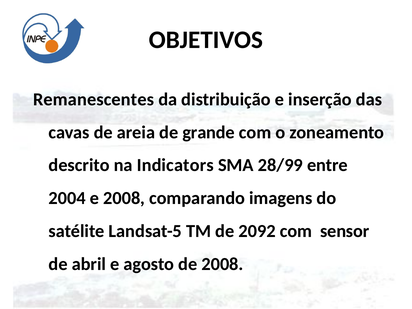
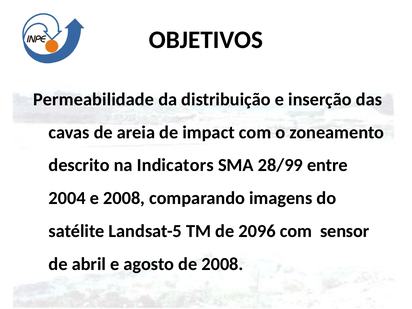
Remanescentes: Remanescentes -> Permeabilidade (94, 99)
grande: grande -> impact (209, 132)
2092: 2092 -> 2096 (257, 231)
